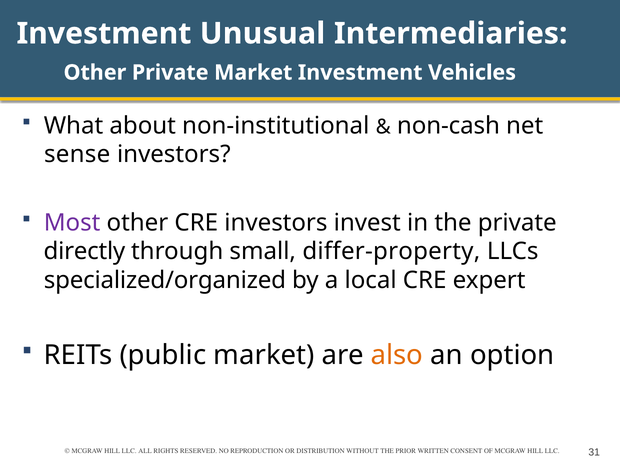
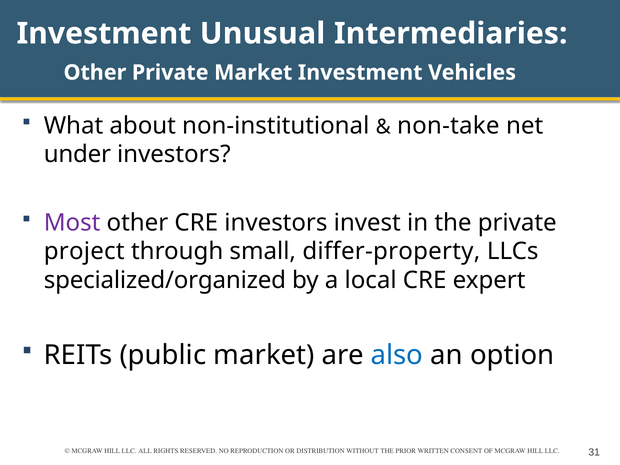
non-cash: non-cash -> non-take (448, 126)
sense: sense -> under (77, 155)
directly: directly -> project (84, 251)
also colour: orange -> blue (397, 355)
